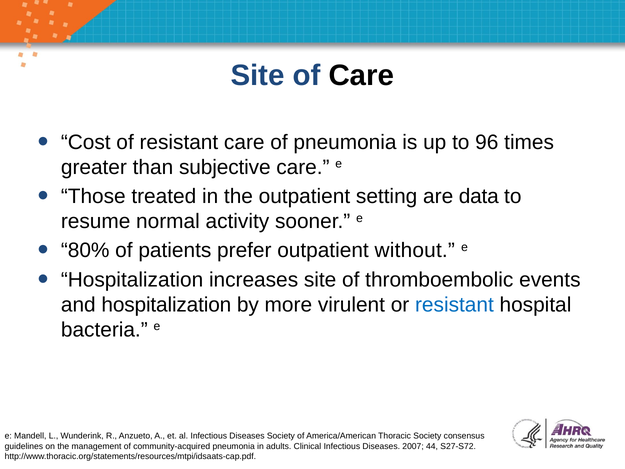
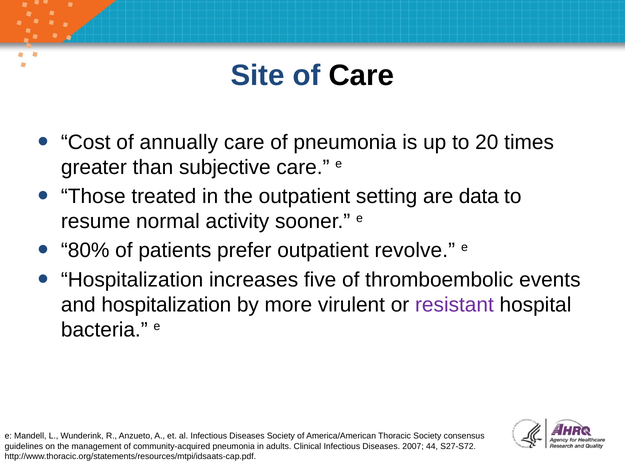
of resistant: resistant -> annually (179, 142)
96: 96 -> 20 (487, 142)
without: without -> revolve (415, 250)
increases site: site -> five (320, 280)
resistant colour: blue -> purple (454, 305)
